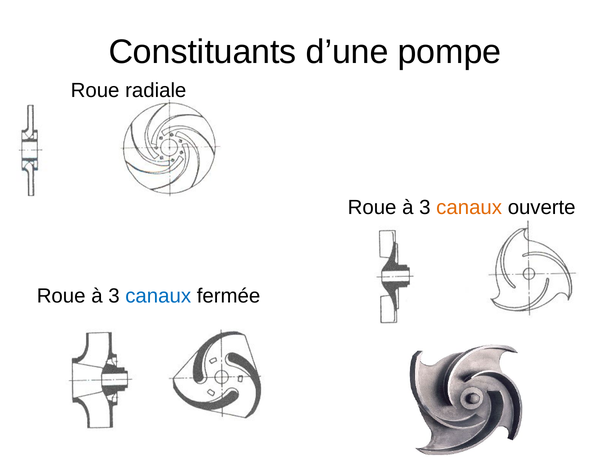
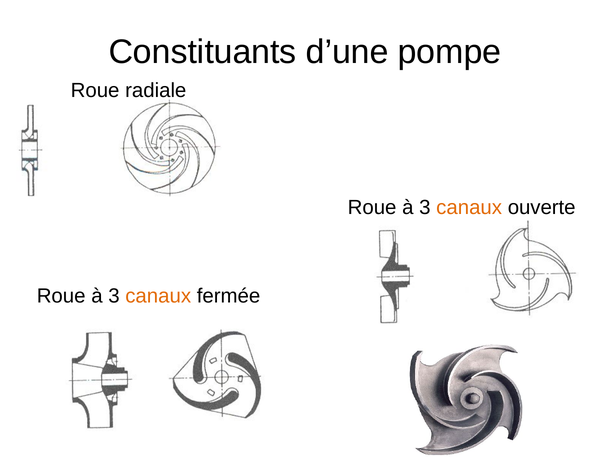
canaux colour: blue -> orange (158, 296)
